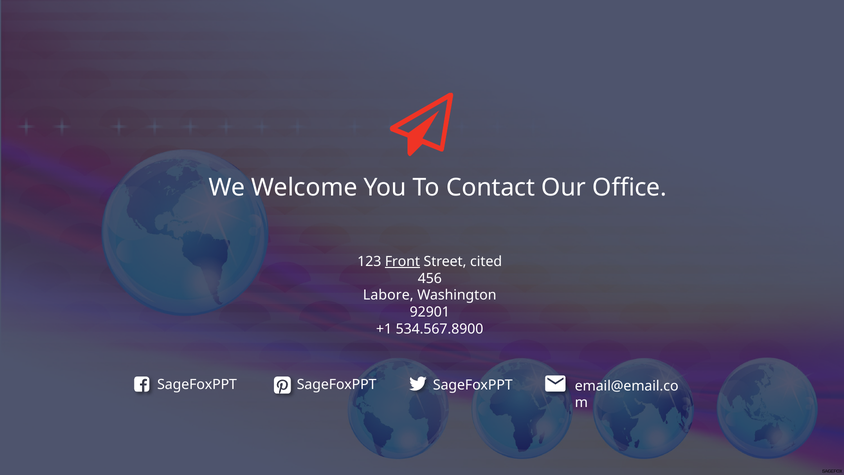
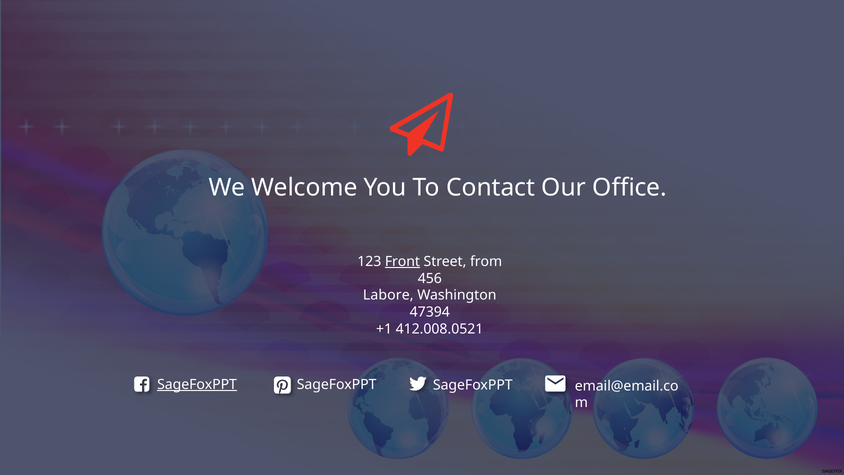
cited: cited -> from (486, 261)
92901: 92901 -> 47394 (430, 312)
534.567.8900: 534.567.8900 -> 412.008.0521 (439, 329)
SageFoxPPT underline: none -> present (197, 384)
